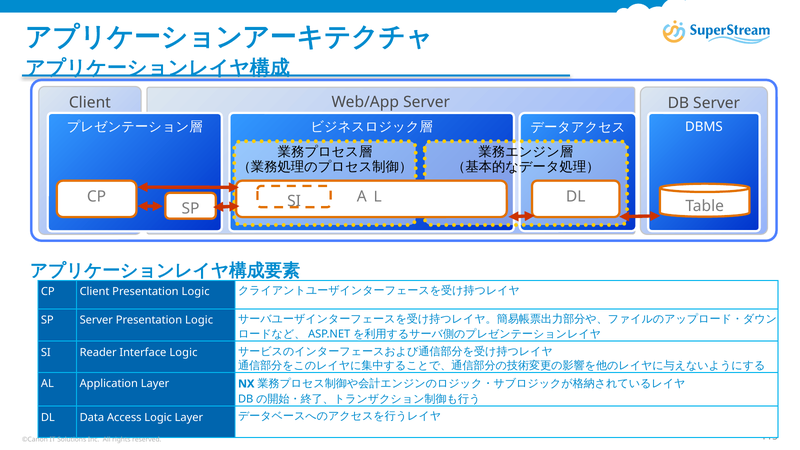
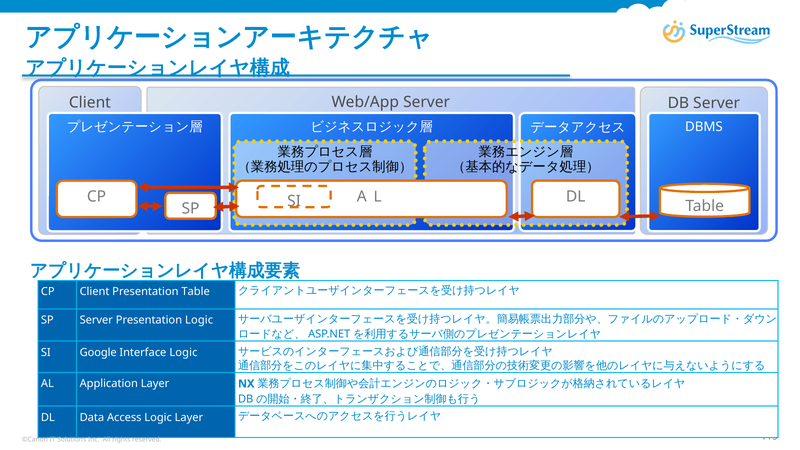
Client Presentation Logic: Logic -> Table (196, 292)
Reader: Reader -> Google (98, 353)
